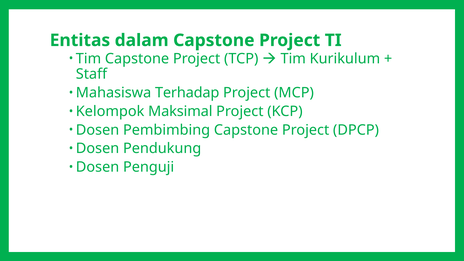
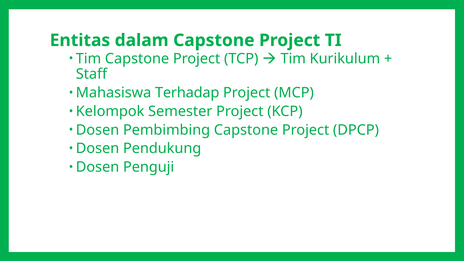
Maksimal: Maksimal -> Semester (180, 111)
